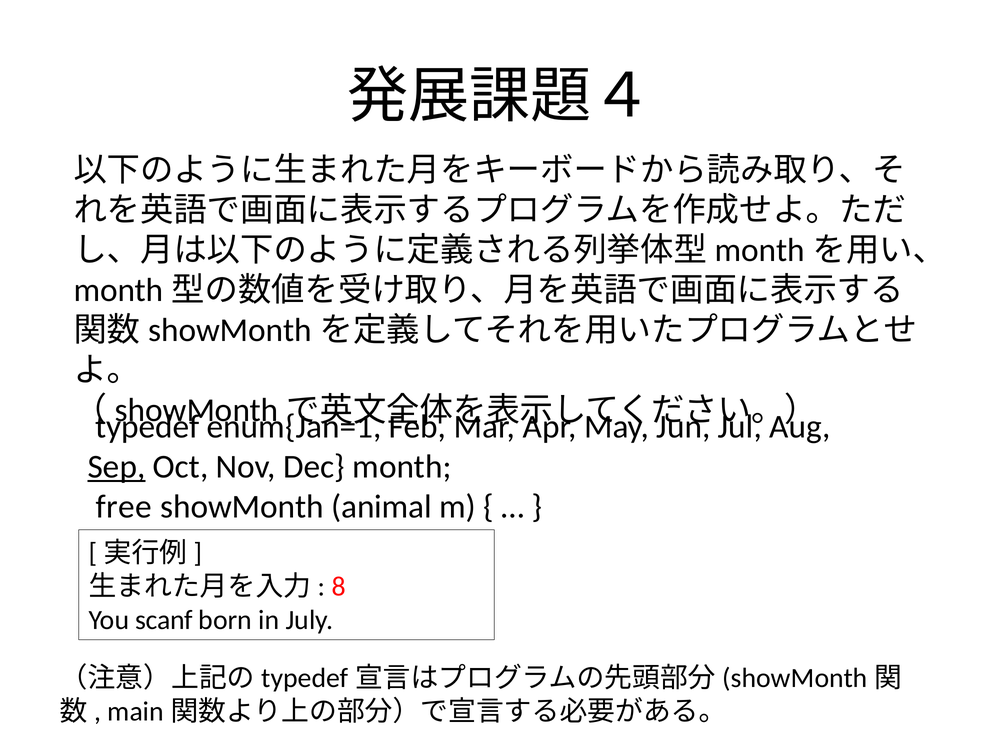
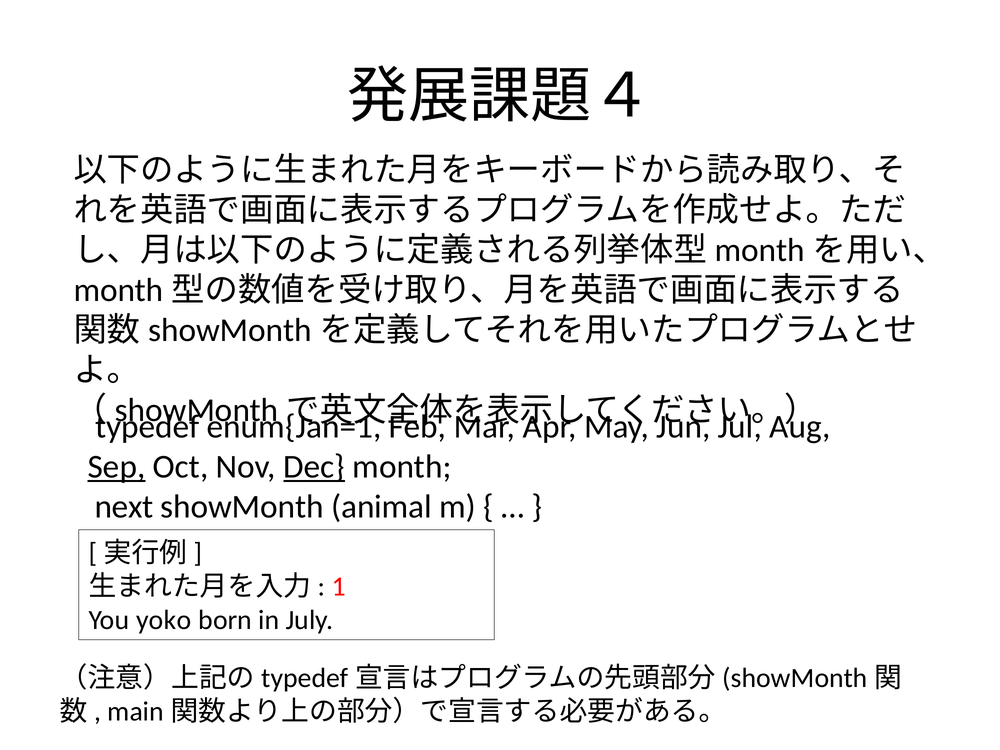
Dec underline: none -> present (314, 467)
free: free -> next (124, 507)
8: 8 -> 1 (339, 587)
scanf: scanf -> yoko (164, 620)
